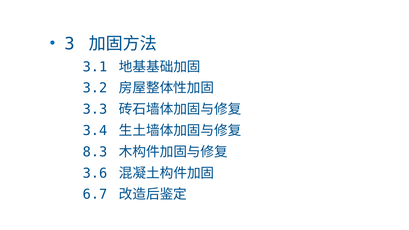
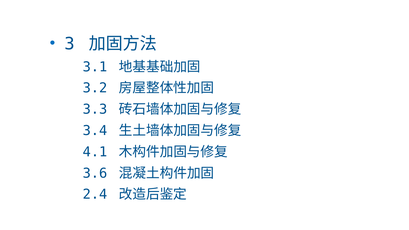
8.3: 8.3 -> 4.1 (95, 152)
6.7: 6.7 -> 2.4 (95, 195)
